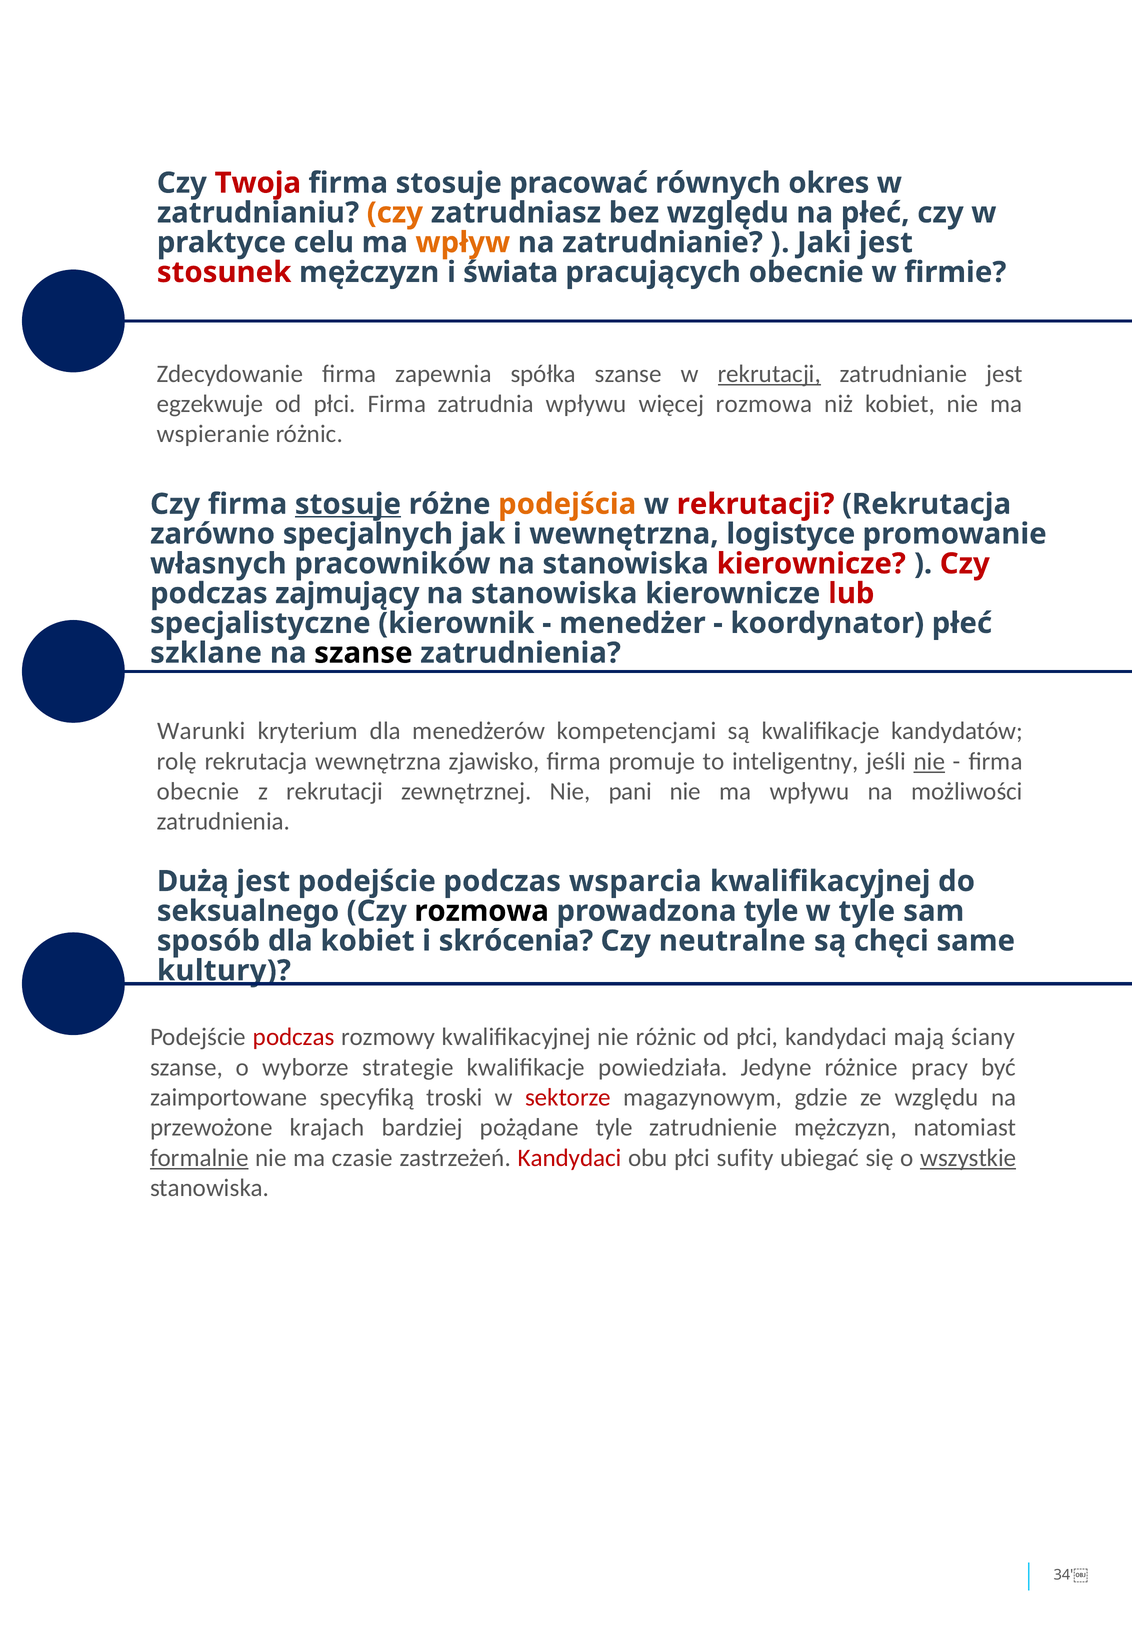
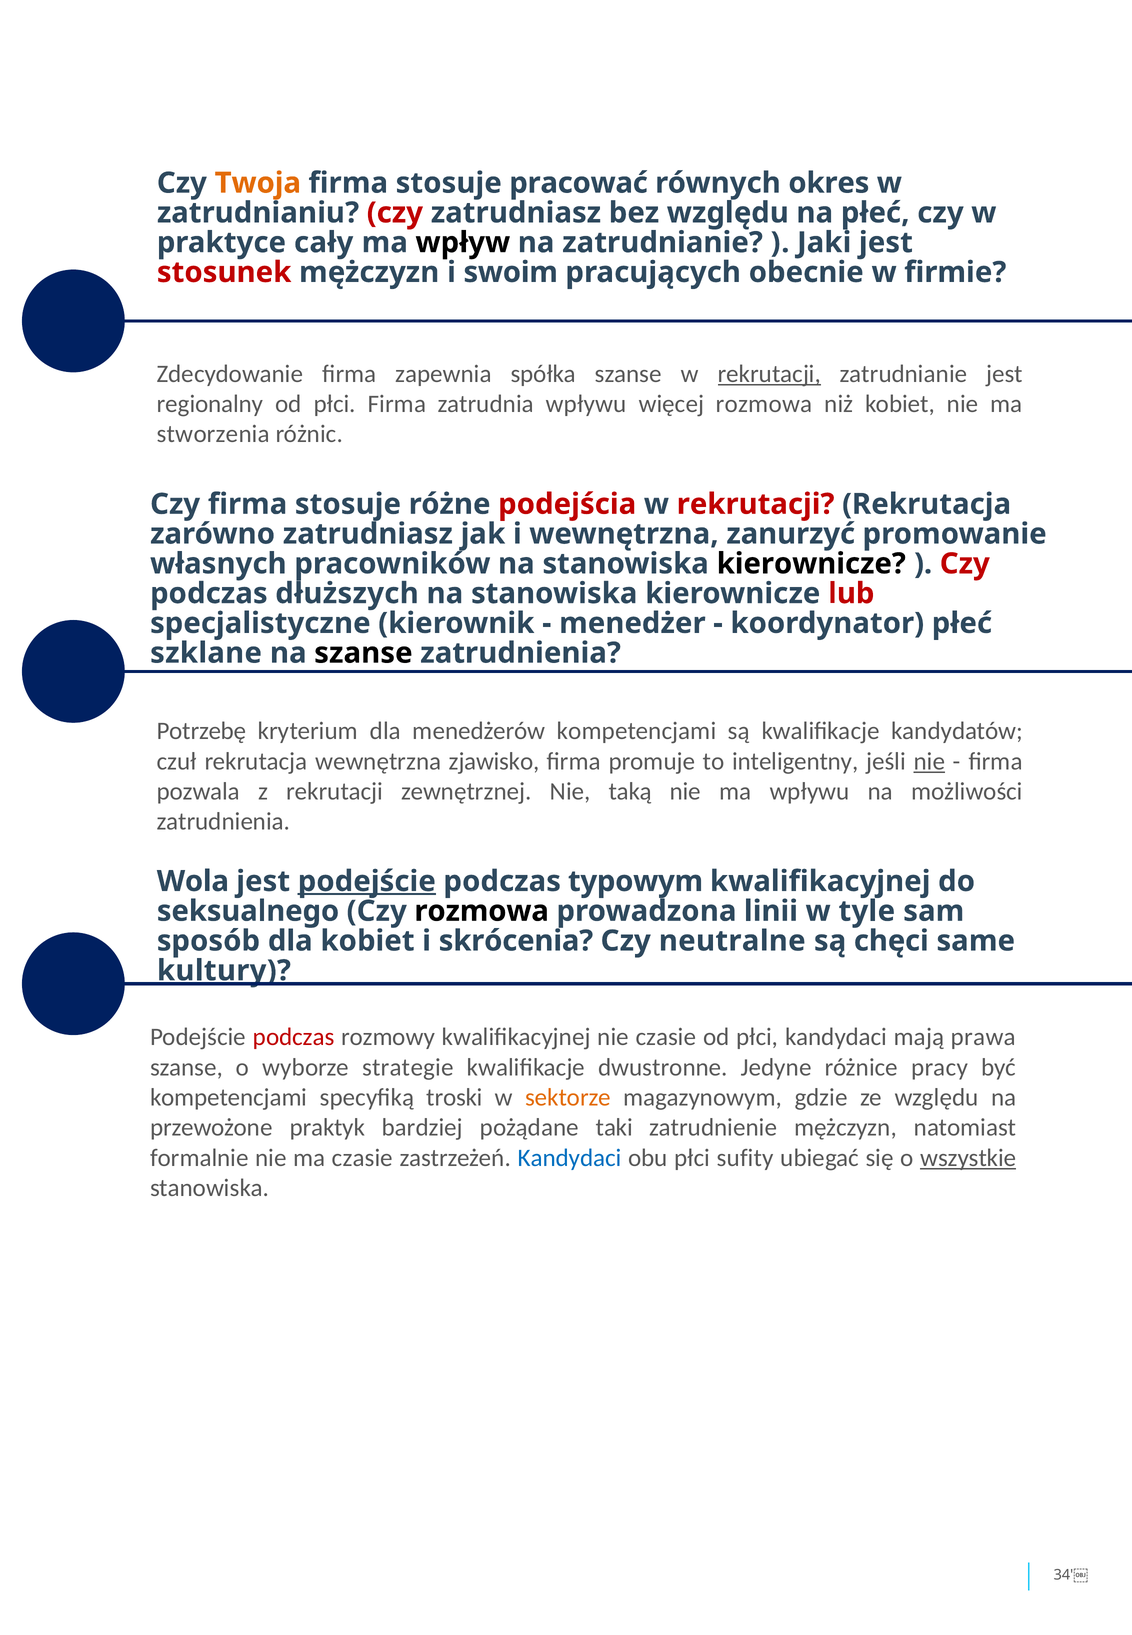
Twoja colour: red -> orange (258, 183)
czy colour: orange -> red (395, 213)
celu: celu -> cały (324, 243)
wpływ colour: orange -> black (463, 243)
świata: świata -> swoim (511, 272)
egzekwuje: egzekwuje -> regionalny (210, 404)
wspieranie: wspieranie -> stworzenia (213, 434)
stosuje underline: present -> none (348, 504)
podejścia colour: orange -> red (567, 504)
zarówno specjalnych: specjalnych -> zatrudniasz (368, 534)
logistyce: logistyce -> zanurzyć (791, 534)
kierownicze colour: red -> black (811, 564)
zajmujący: zajmujący -> dłuższych (347, 594)
Warunki: Warunki -> Potrzebę (202, 731)
rolę: rolę -> czuł (177, 761)
obecnie: obecnie -> pozwala (198, 791)
pani: pani -> taką (630, 791)
Dużą: Dużą -> Wola (193, 881)
podejście underline: none -> present (367, 881)
wsparcia: wsparcia -> typowym (636, 881)
prowadzona tyle: tyle -> linii (771, 911)
nie różnic: różnic -> czasie (666, 1037)
ściany: ściany -> prawa (983, 1037)
powiedziała: powiedziała -> dwustronne (663, 1067)
zaimportowane: zaimportowane -> kompetencjami (229, 1098)
sektorze colour: red -> orange (568, 1098)
krajach: krajach -> praktyk (327, 1128)
pożądane tyle: tyle -> taki (614, 1128)
formalnie underline: present -> none (199, 1158)
Kandydaci colour: red -> blue (570, 1158)
